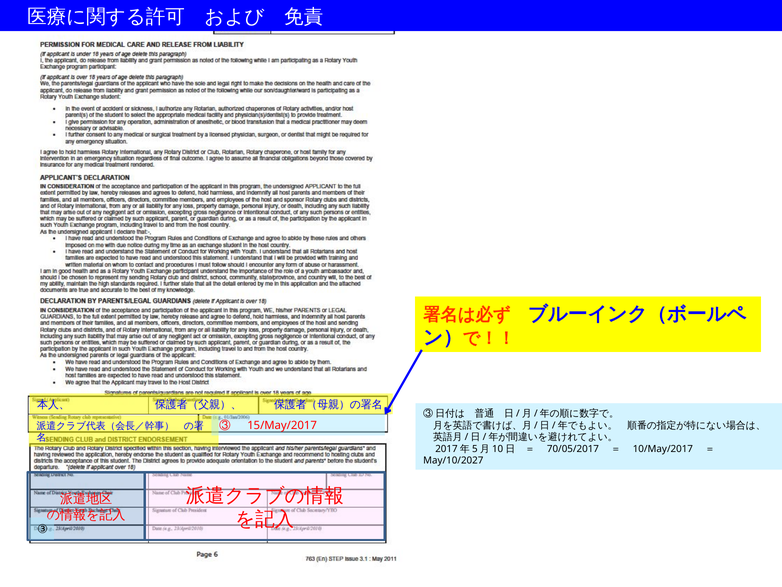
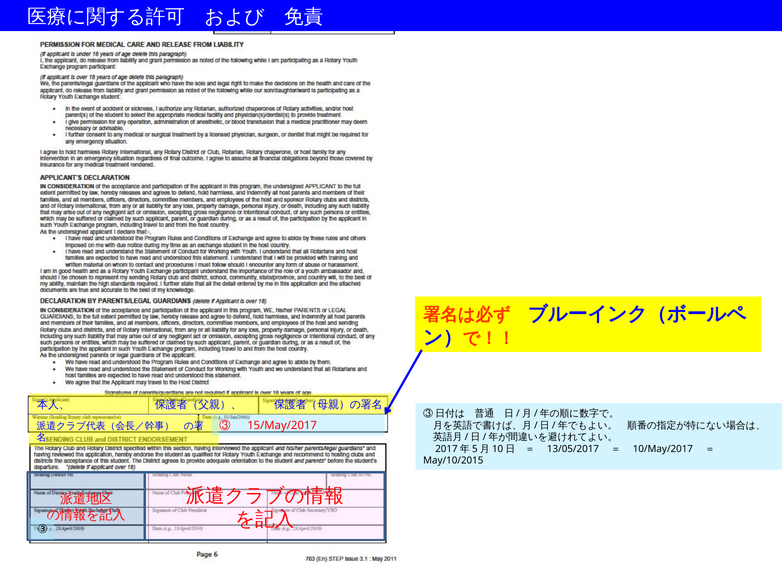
70/05/2017: 70/05/2017 -> 13/05/2017 (573, 449)
May/10/2027: May/10/2027 -> May/10/2015 (453, 460)
